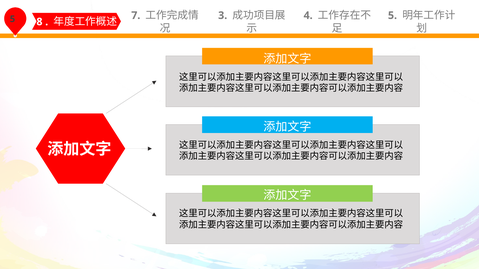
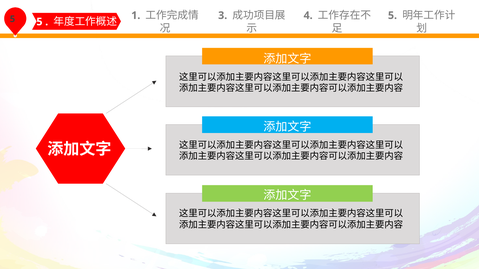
5 8: 8 -> 5 (39, 22)
7: 7 -> 1 (136, 15)
